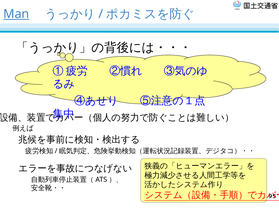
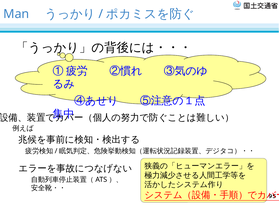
Man underline: present -> none (16, 14)
